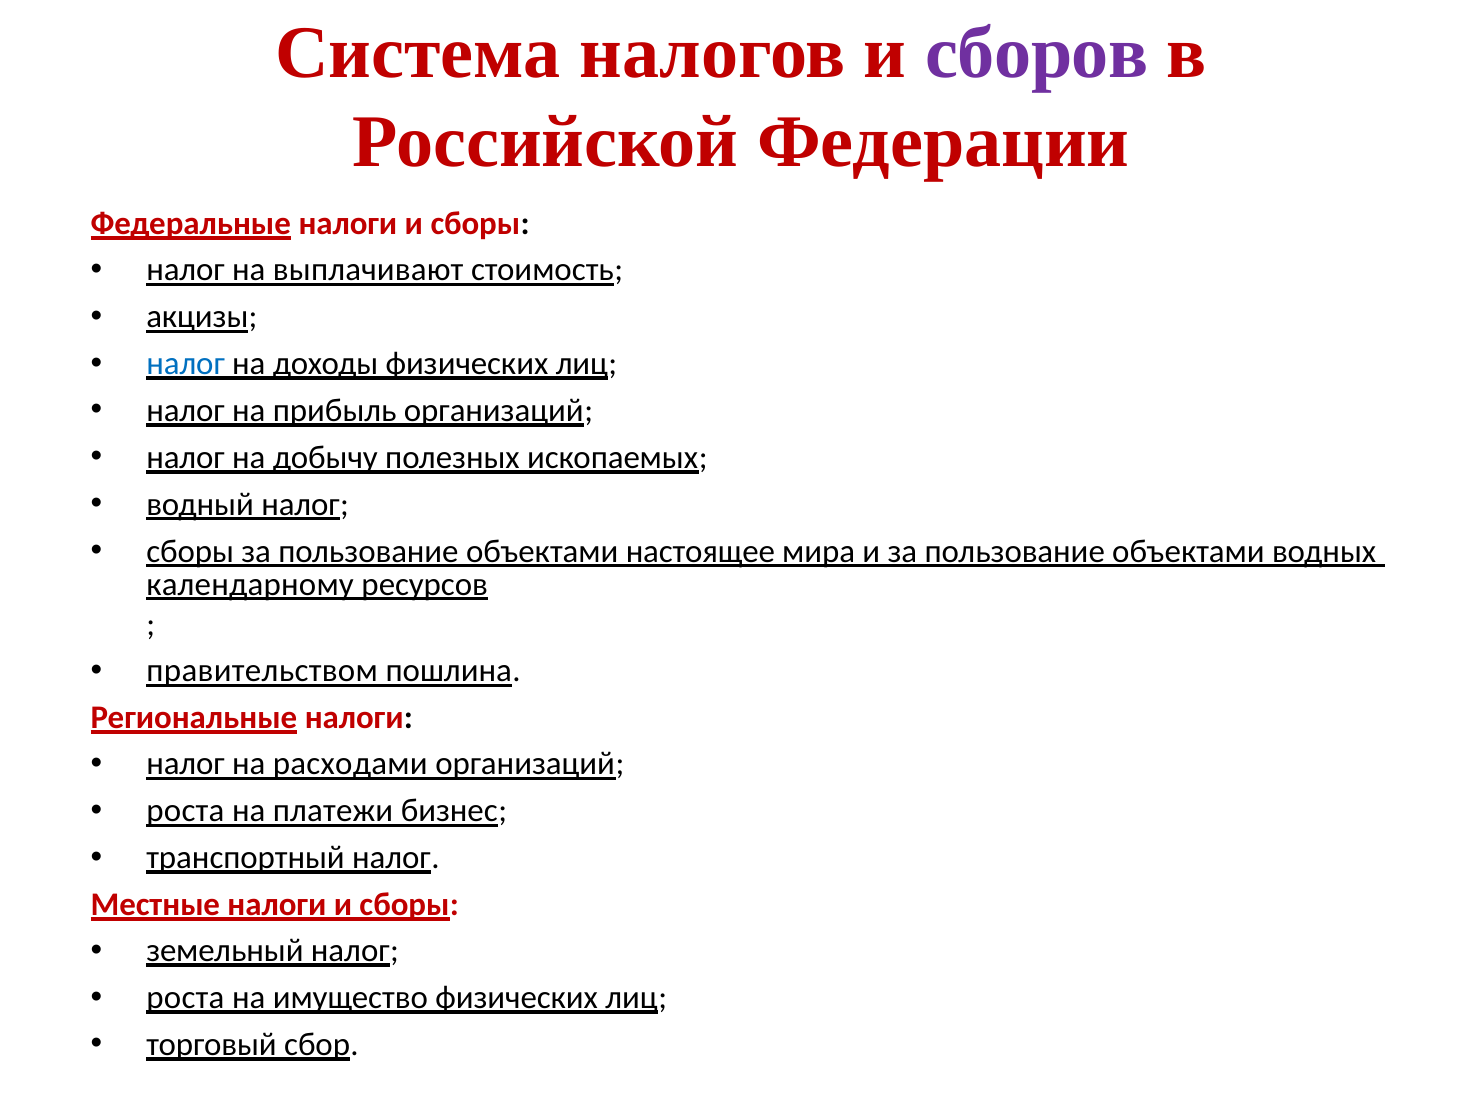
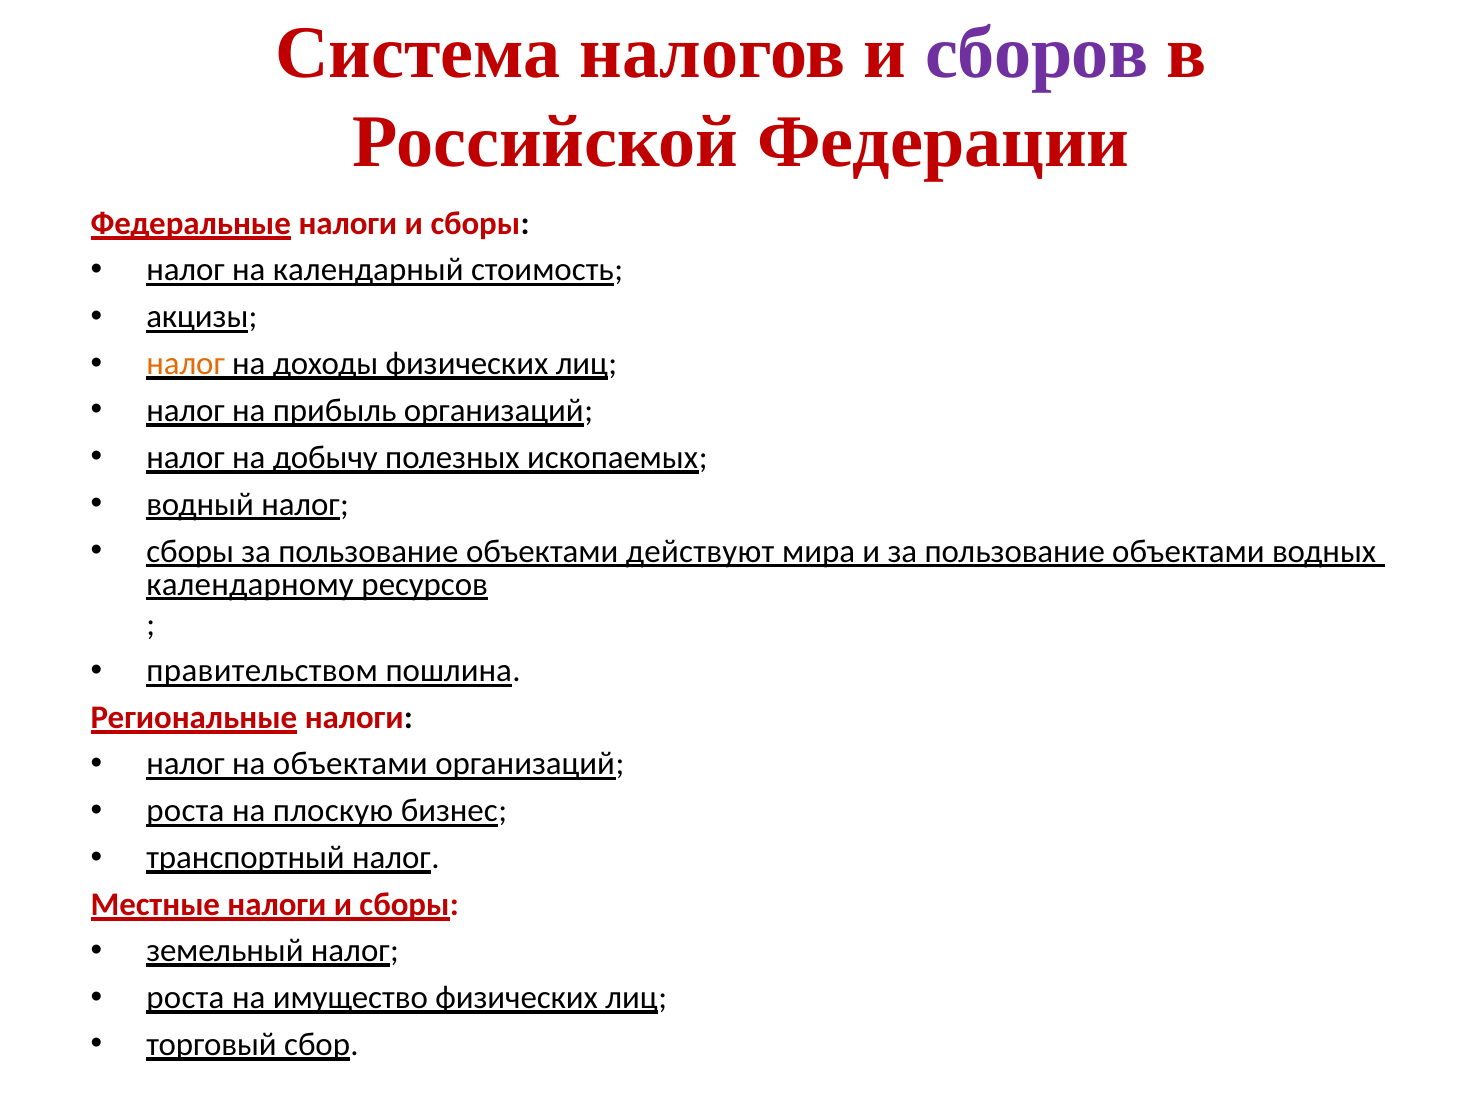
выплачивают: выплачивают -> календарный (368, 270)
налог colour: blue -> orange (186, 363)
настоящее: настоящее -> действуют (700, 551)
на расходами: расходами -> объектами (350, 763)
платежи: платежи -> плоскую (333, 810)
